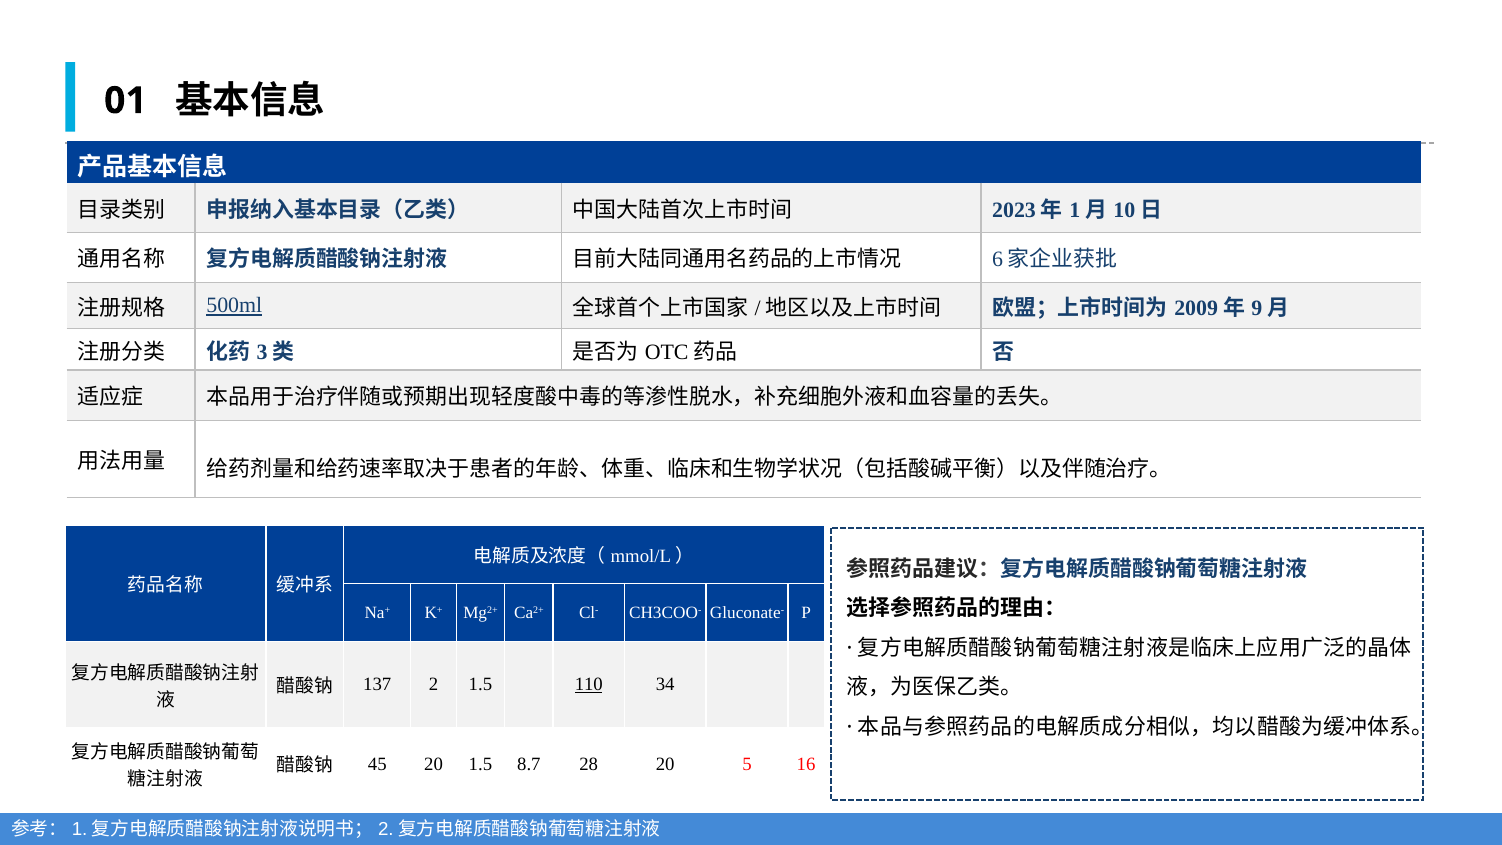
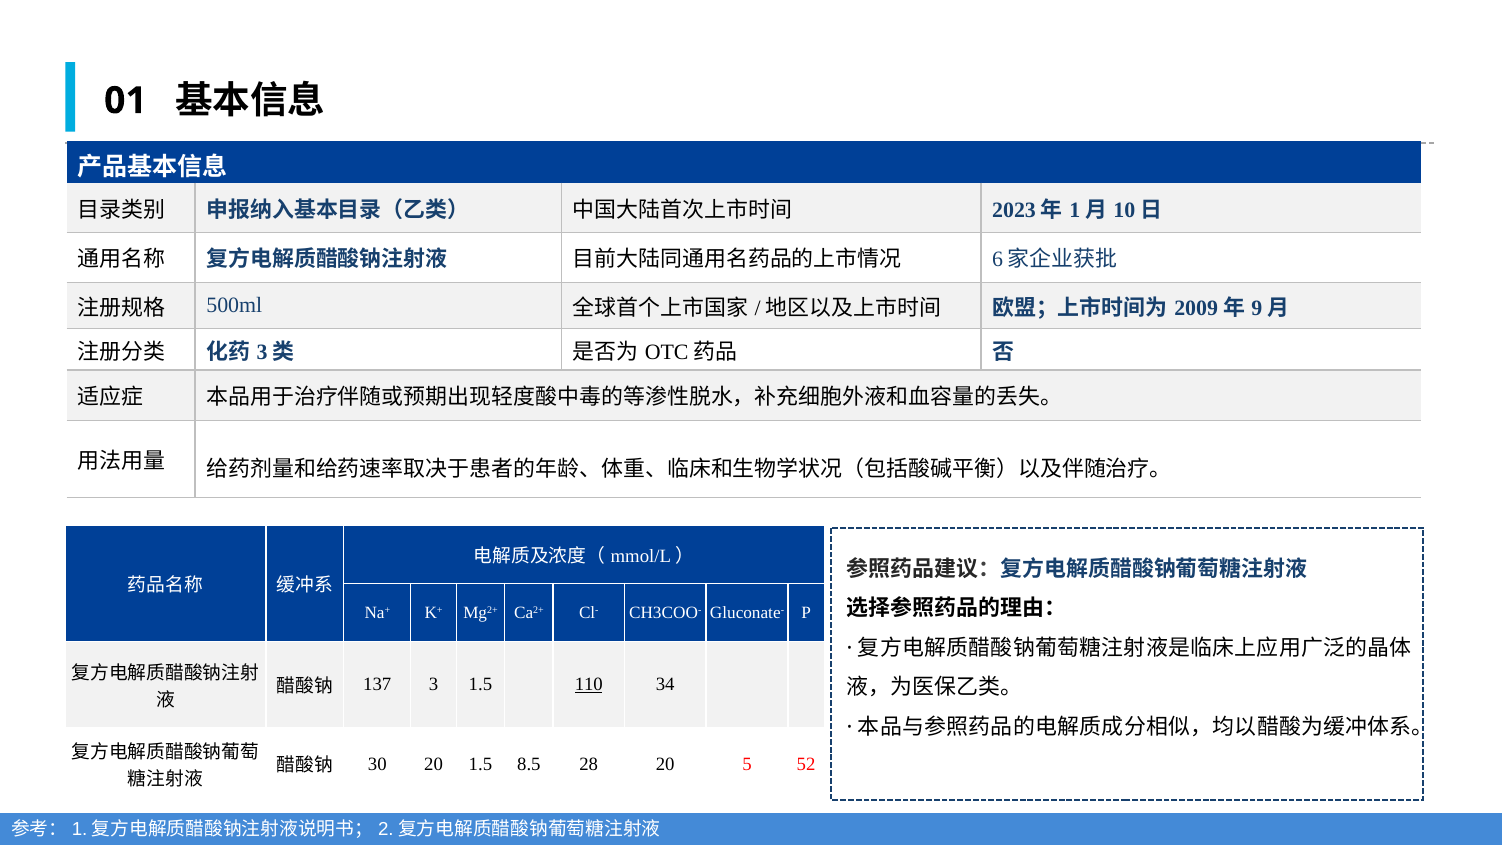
500ml underline: present -> none (234, 306)
2: 2 -> 3 (434, 685)
45: 45 -> 30 (377, 764)
8.7: 8.7 -> 8.5 (529, 764)
16: 16 -> 52 (806, 764)
